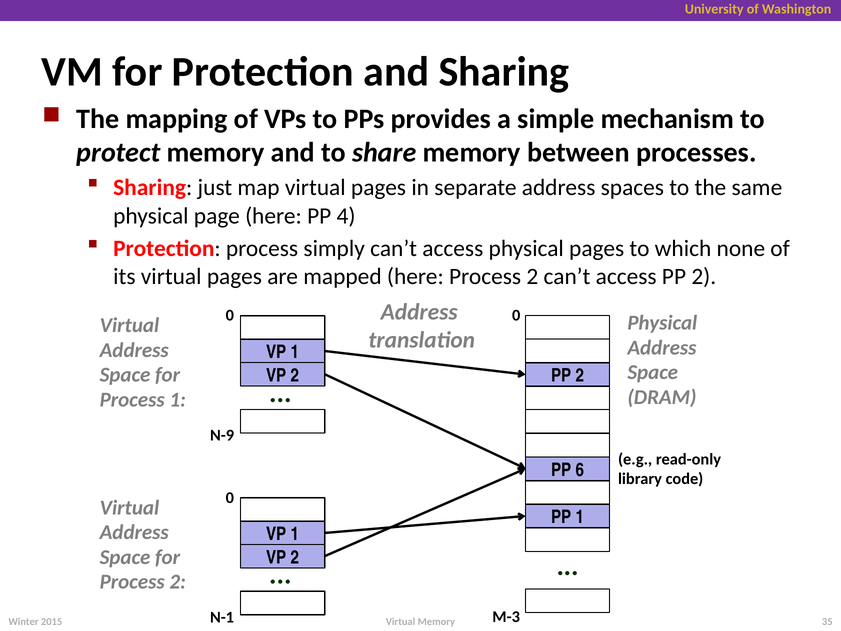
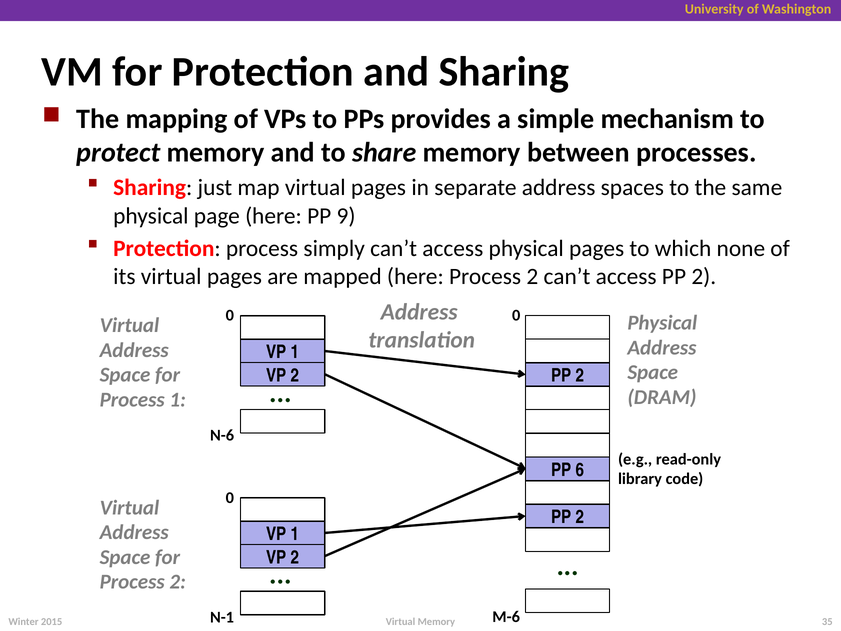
4: 4 -> 9 (346, 216)
N-9: N-9 -> N-6 (222, 435)
1: 1 -> 2 (580, 517)
M-3: M-3 -> M-6 (506, 617)
